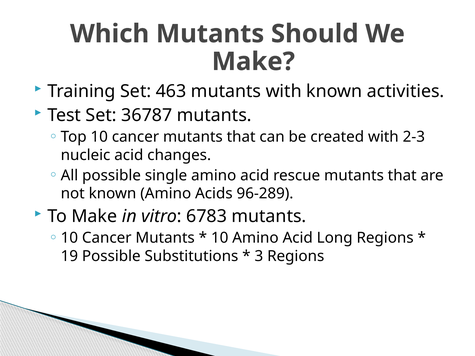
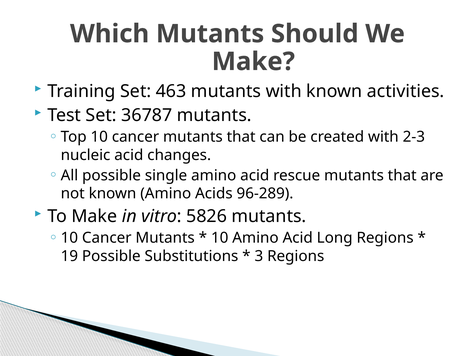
6783: 6783 -> 5826 (207, 216)
